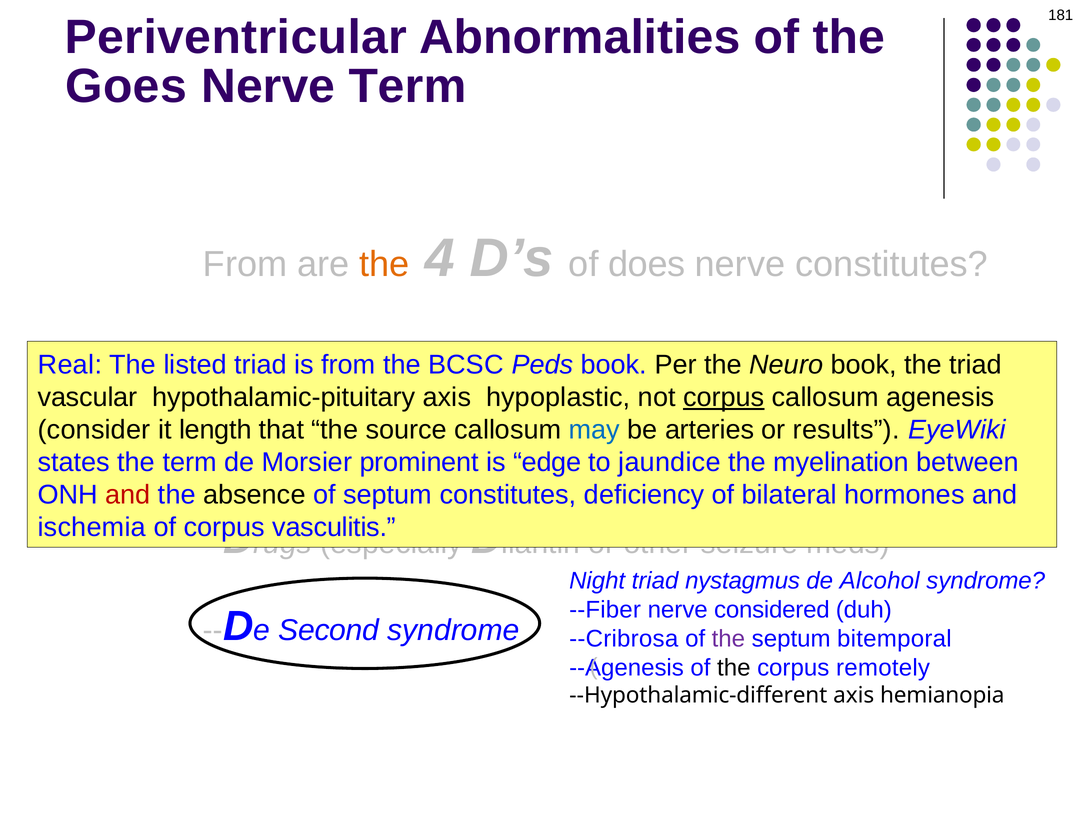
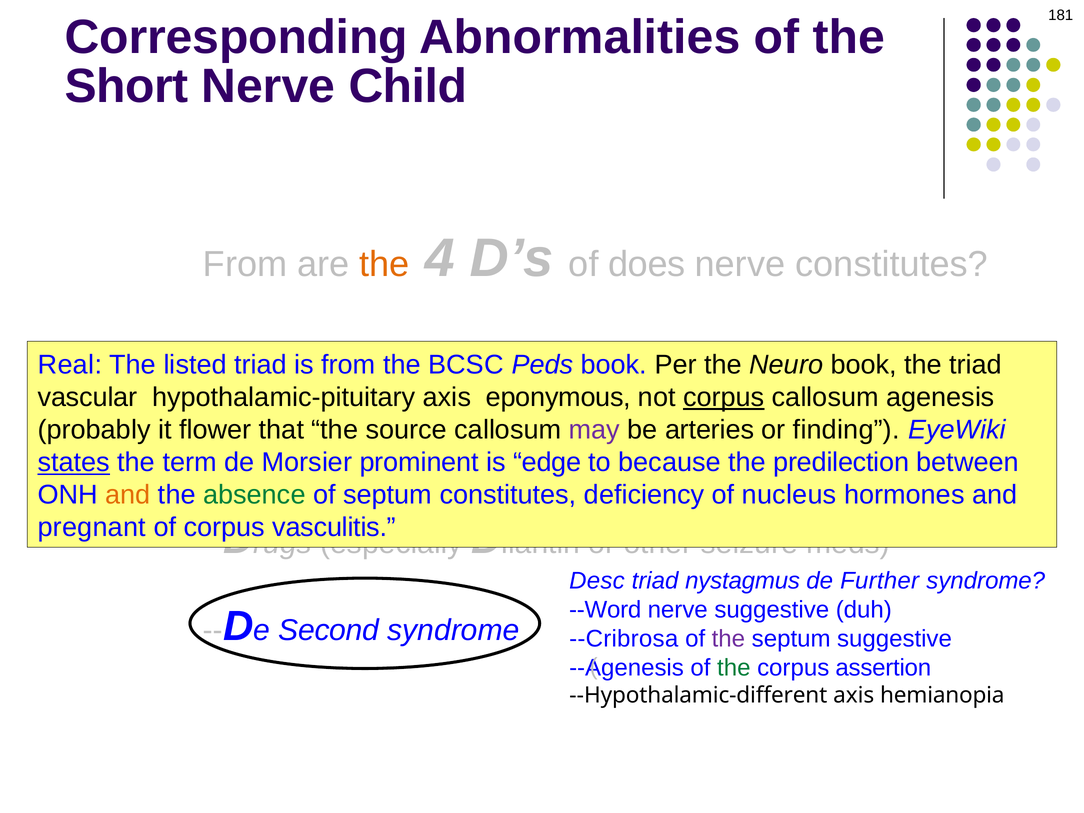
Periventricular: Periventricular -> Corresponding (236, 37)
Goes: Goes -> Short (127, 86)
Nerve Term: Term -> Child (408, 86)
hypoplastic: hypoplastic -> eponymous (558, 397)
consider: consider -> probably (94, 430)
length: length -> flower (215, 430)
may colour: blue -> purple (594, 430)
results: results -> finding (846, 430)
states underline: none -> present (74, 462)
jaundice: jaundice -> because (670, 462)
myelination: myelination -> predilection (841, 462)
and colour: red -> orange (128, 495)
absence colour: black -> green (254, 495)
bilateral: bilateral -> nucleus (789, 495)
ischemia: ischemia -> pregnant (92, 527)
Night: Night -> Desc (597, 581)
Alcohol: Alcohol -> Further (880, 581)
--Fiber: --Fiber -> --Word (605, 610)
nerve considered: considered -> suggestive (772, 610)
septum bitemporal: bitemporal -> suggestive (894, 639)
the colour: black -> green (734, 668)
remotely: remotely -> assertion (883, 668)
